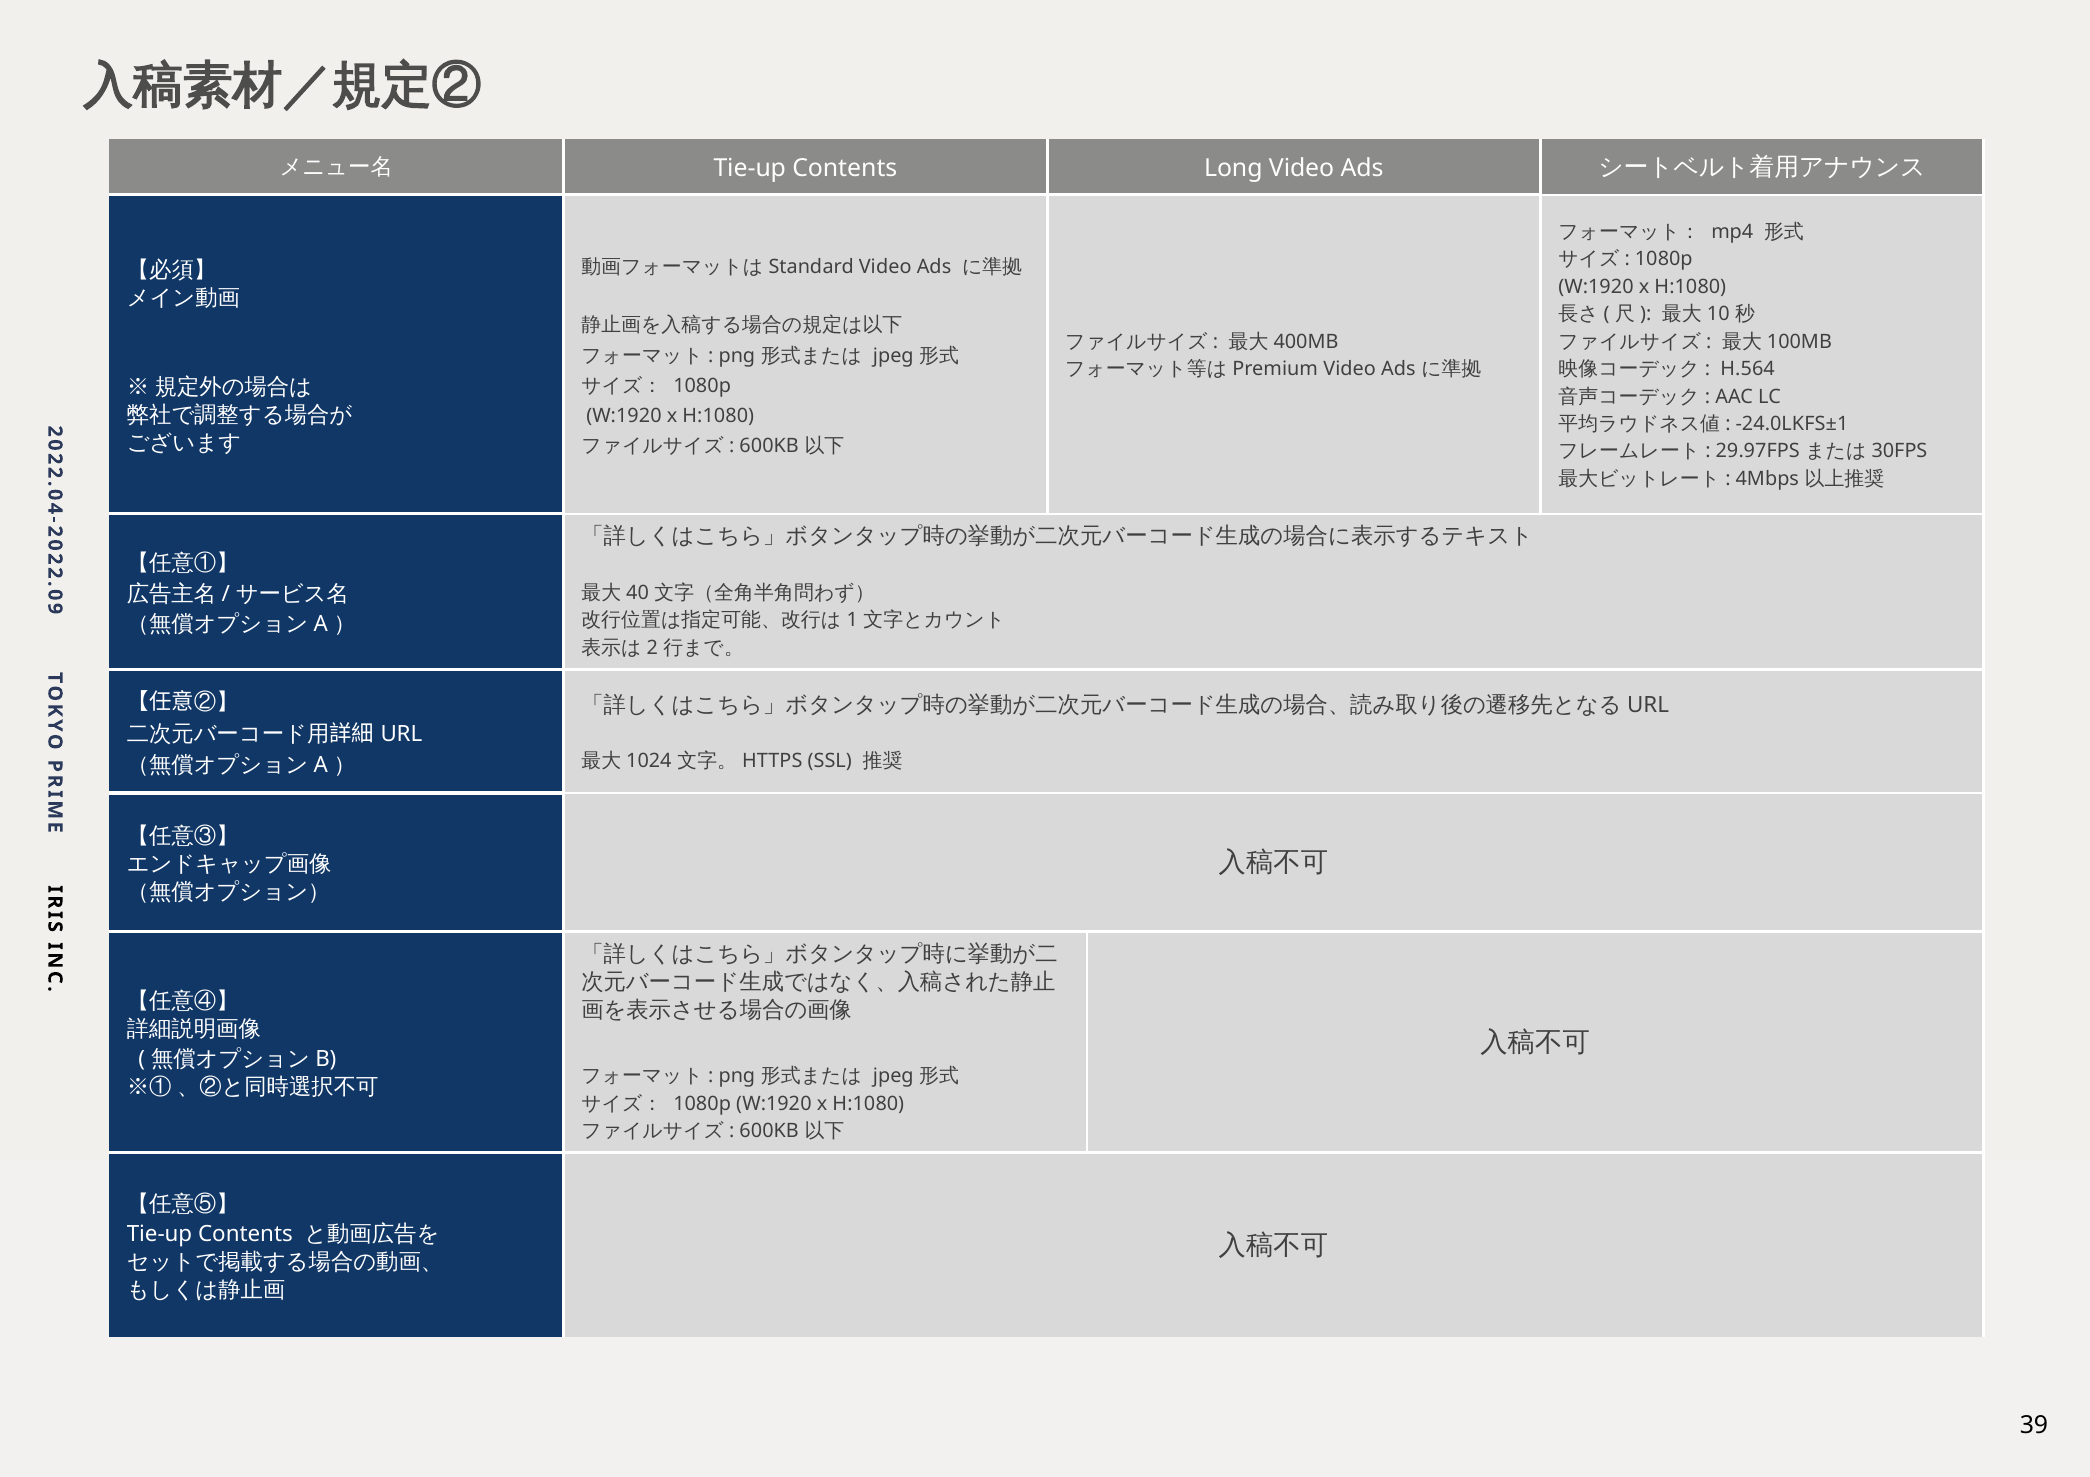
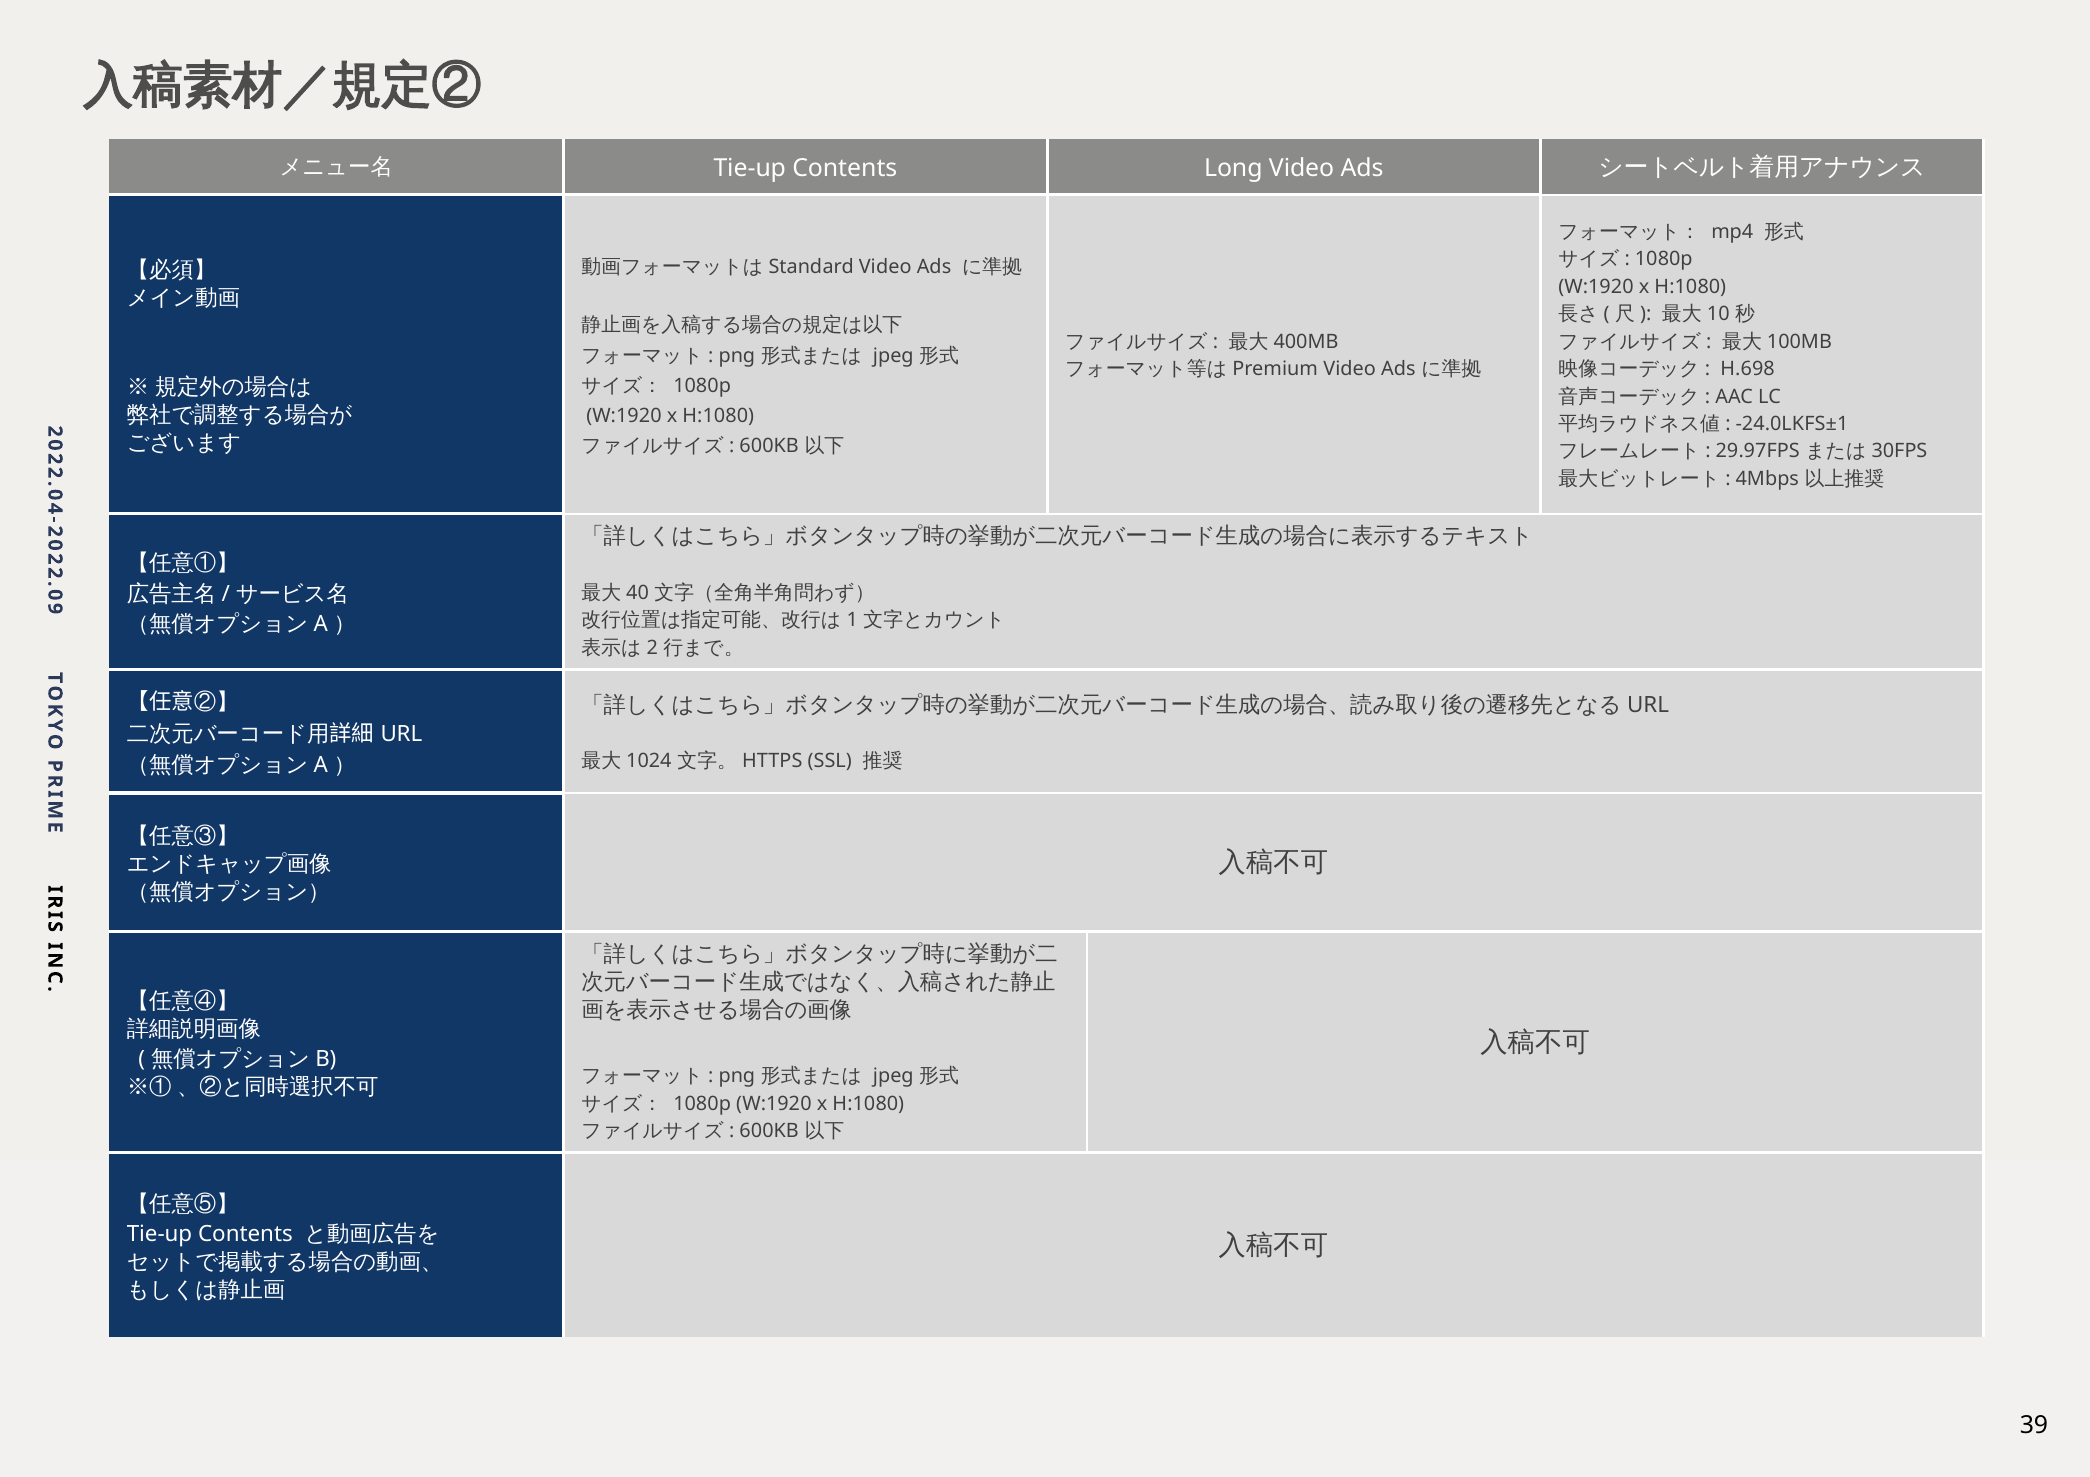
H.564: H.564 -> H.698 (1748, 369)
